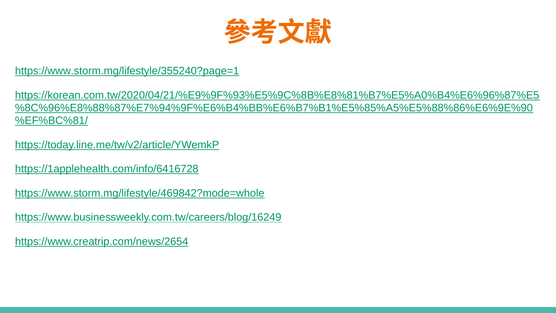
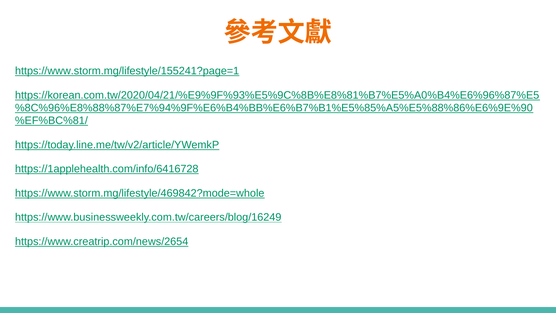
https://www.storm.mg/lifestyle/355240?page=1: https://www.storm.mg/lifestyle/355240?page=1 -> https://www.storm.mg/lifestyle/155241?page=1 (127, 71)
